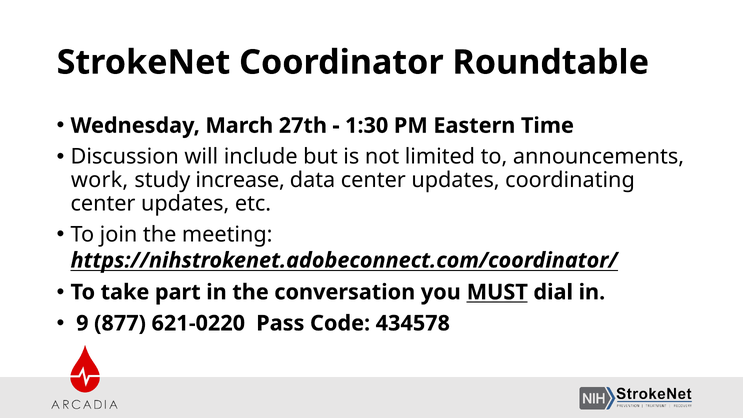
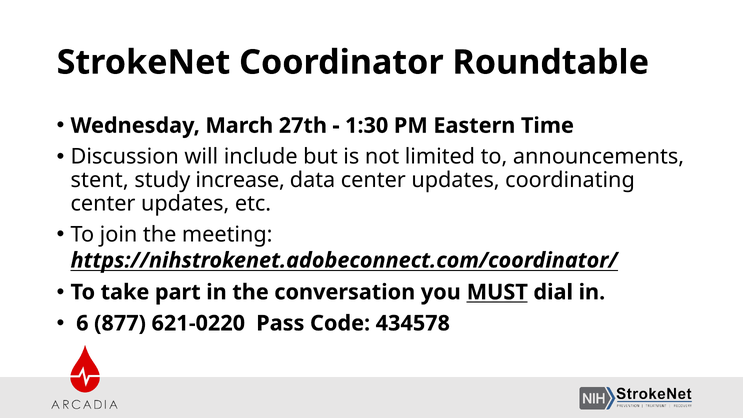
work: work -> stent (100, 180)
9: 9 -> 6 (82, 323)
